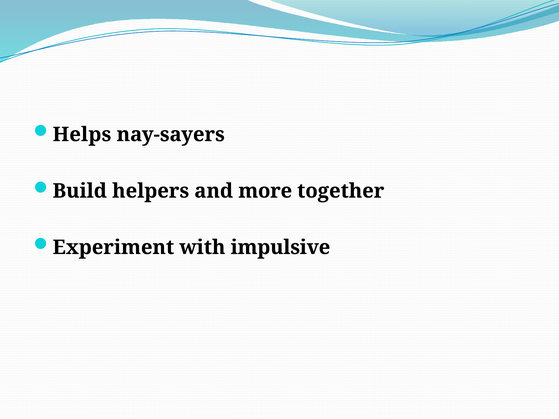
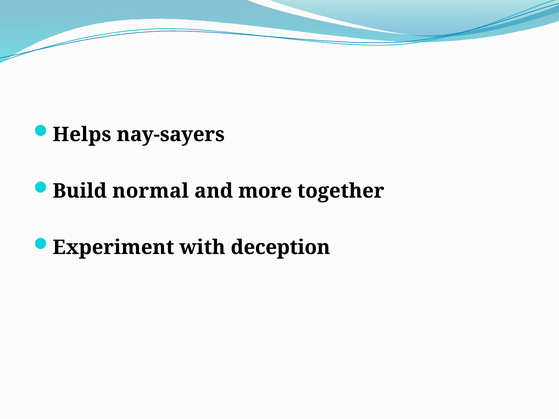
helpers: helpers -> normal (151, 191)
impulsive: impulsive -> deception (280, 248)
